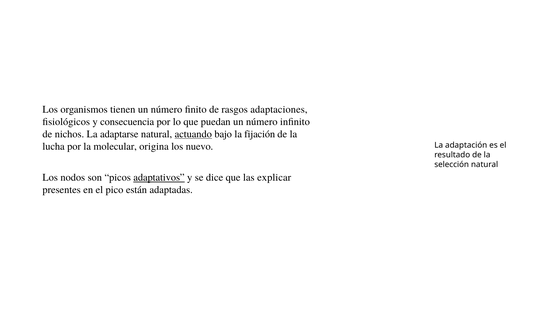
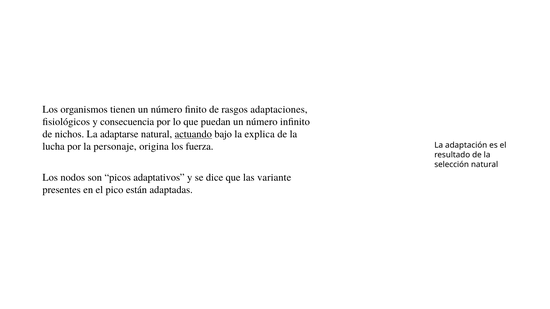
fijación: fijación -> explica (260, 134)
molecular: molecular -> personaje (115, 147)
nuevo: nuevo -> fuerza (199, 147)
adaptativos underline: present -> none (159, 178)
explicar: explicar -> variante (274, 178)
